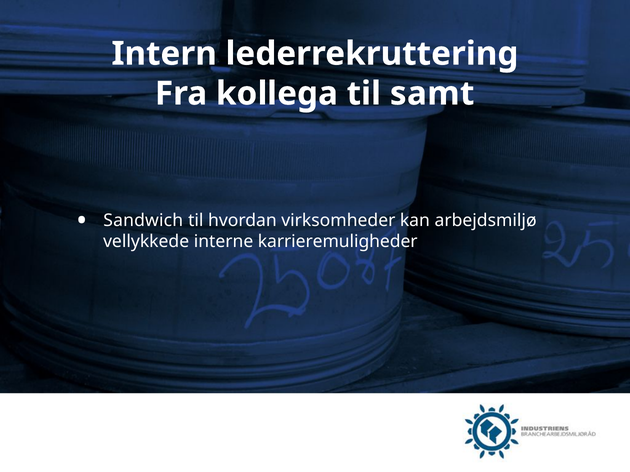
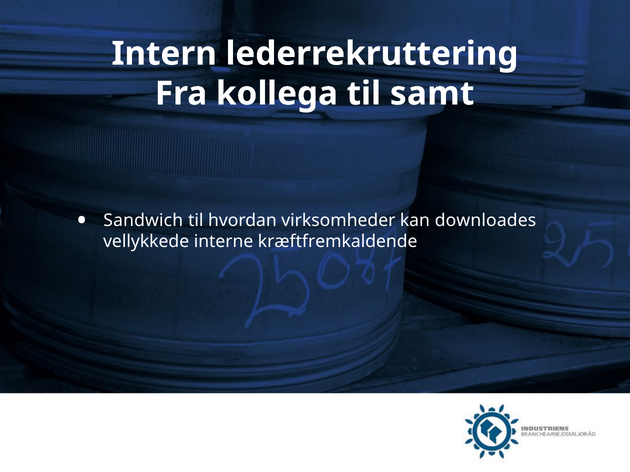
arbejdsmiljø: arbejdsmiljø -> downloades (486, 221)
karrieremuligheder: karrieremuligheder -> kræftfremkaldende (338, 242)
